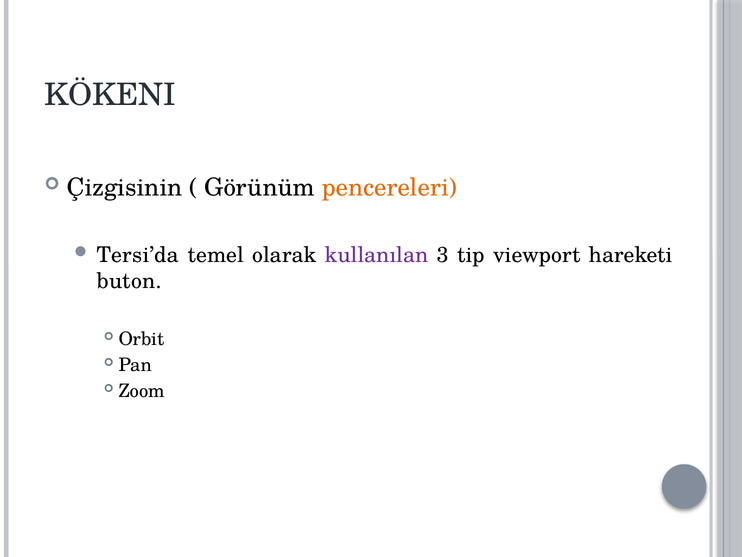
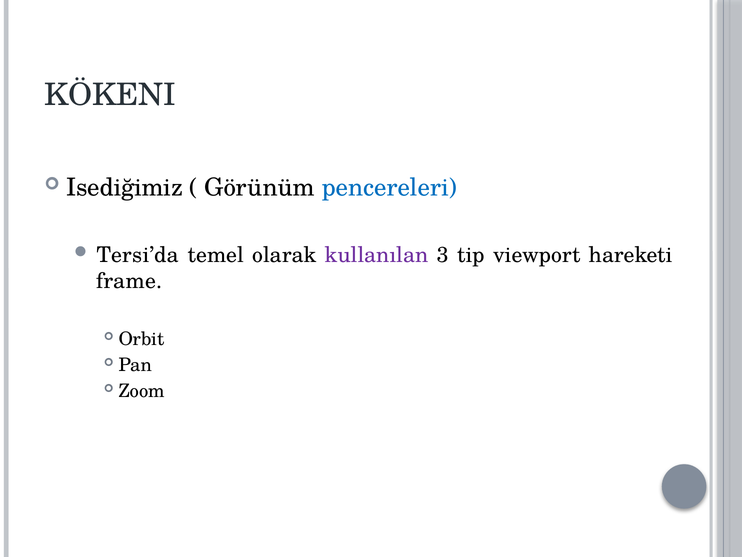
Çizgisinin: Çizgisinin -> Isediğimiz (125, 187)
pencereleri colour: orange -> blue (389, 187)
buton: buton -> frame (129, 281)
